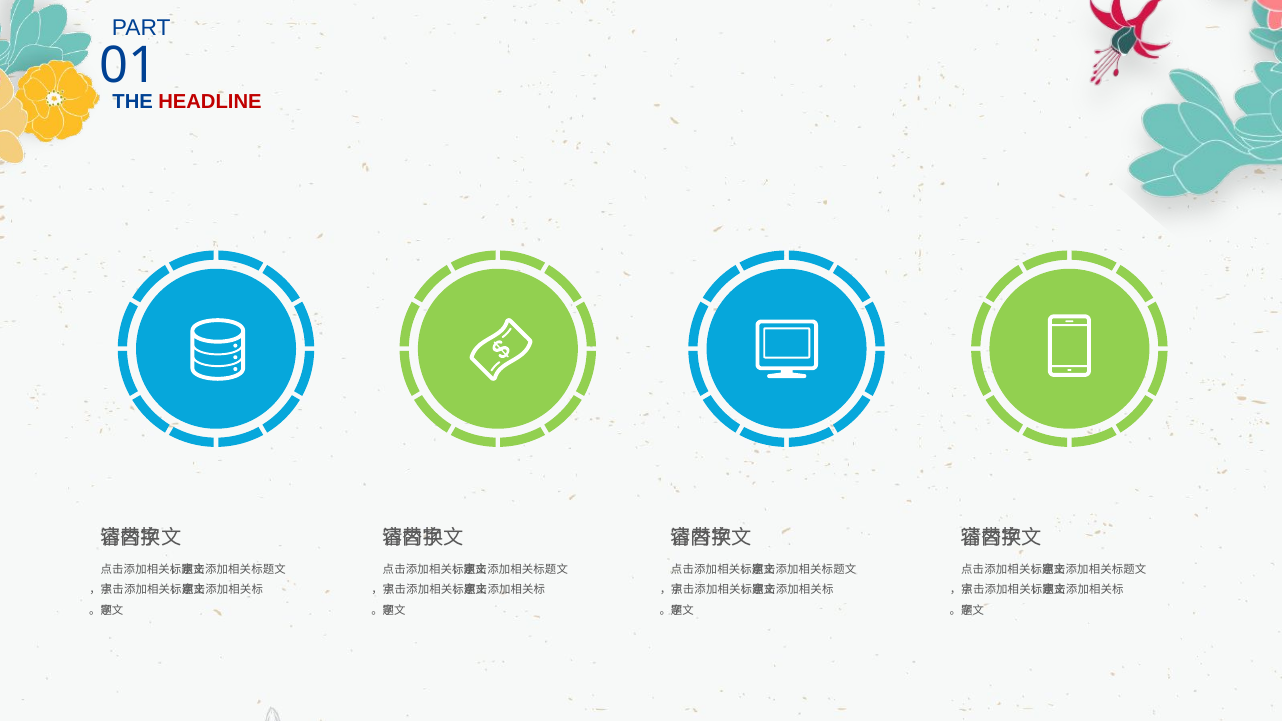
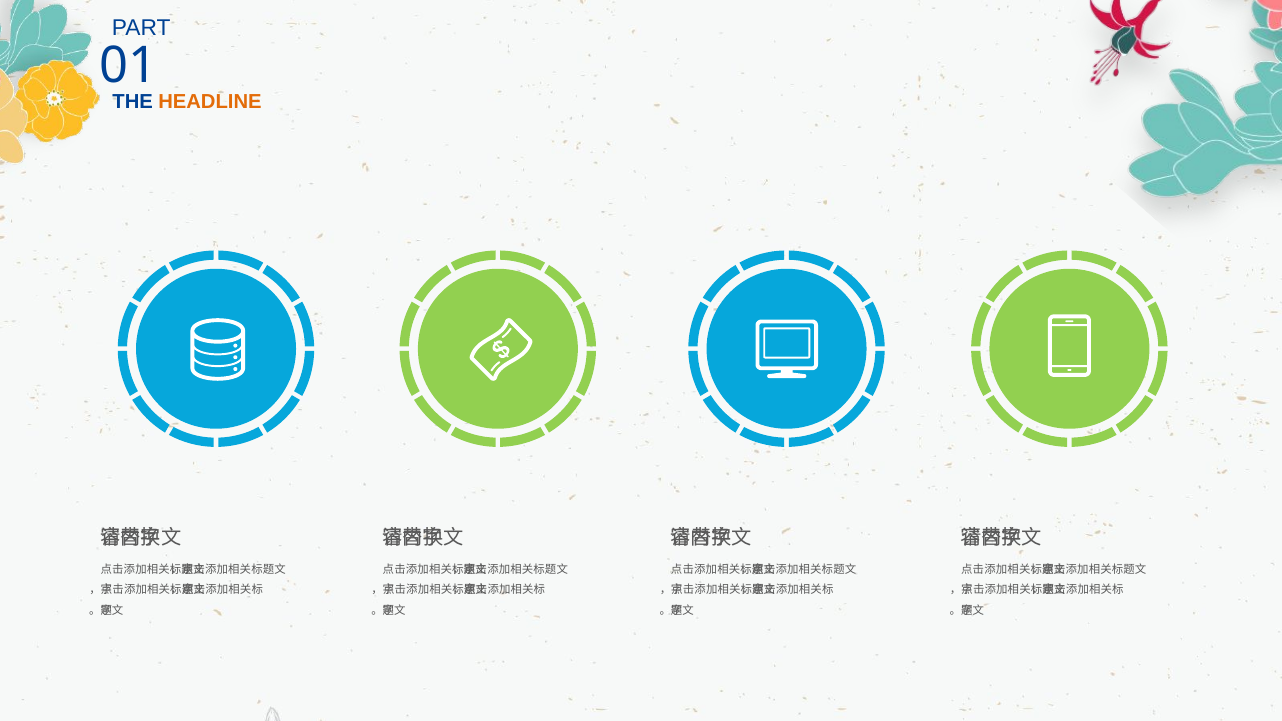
HEADLINE colour: red -> orange (210, 102)
